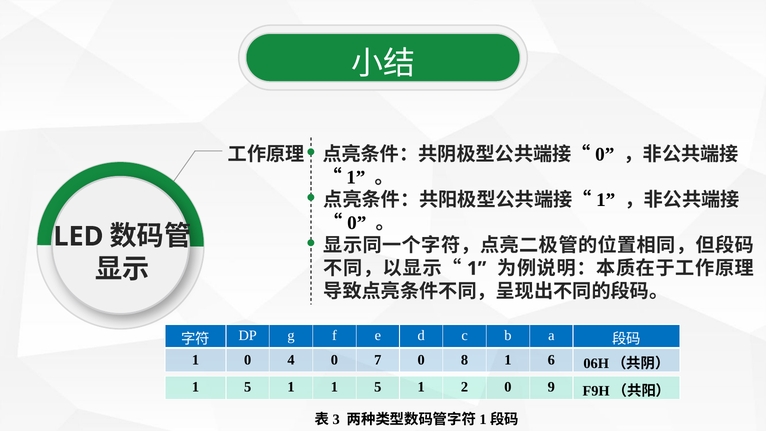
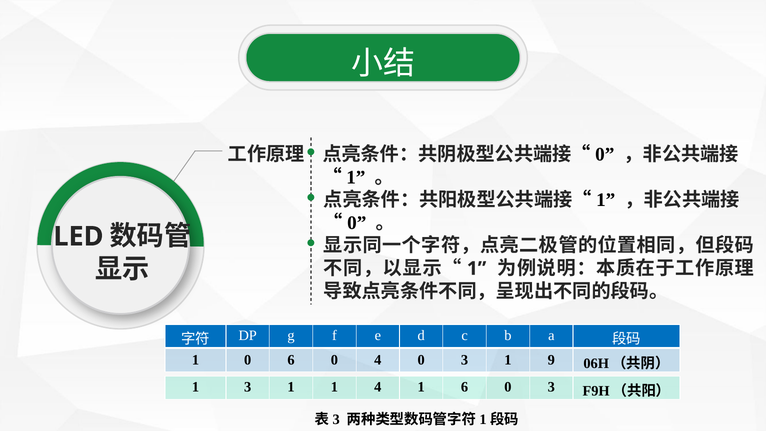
0 4: 4 -> 6 (291, 360)
0 7: 7 -> 4 (378, 360)
8: 8 -> 3 (465, 360)
6: 6 -> 9 (551, 360)
5: 5 -> 3 (248, 387)
1 1 5: 5 -> 4 (378, 387)
1 2: 2 -> 6 (465, 387)
9: 9 -> 3 (551, 387)
